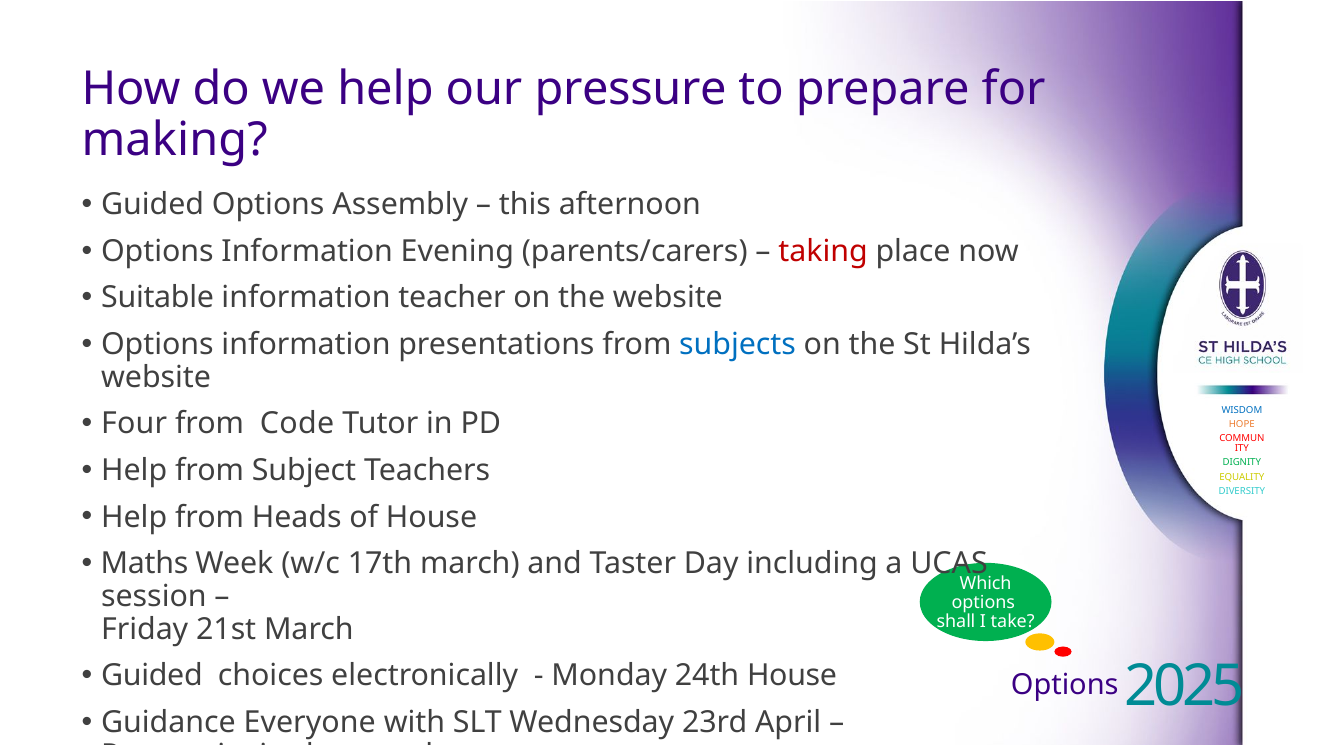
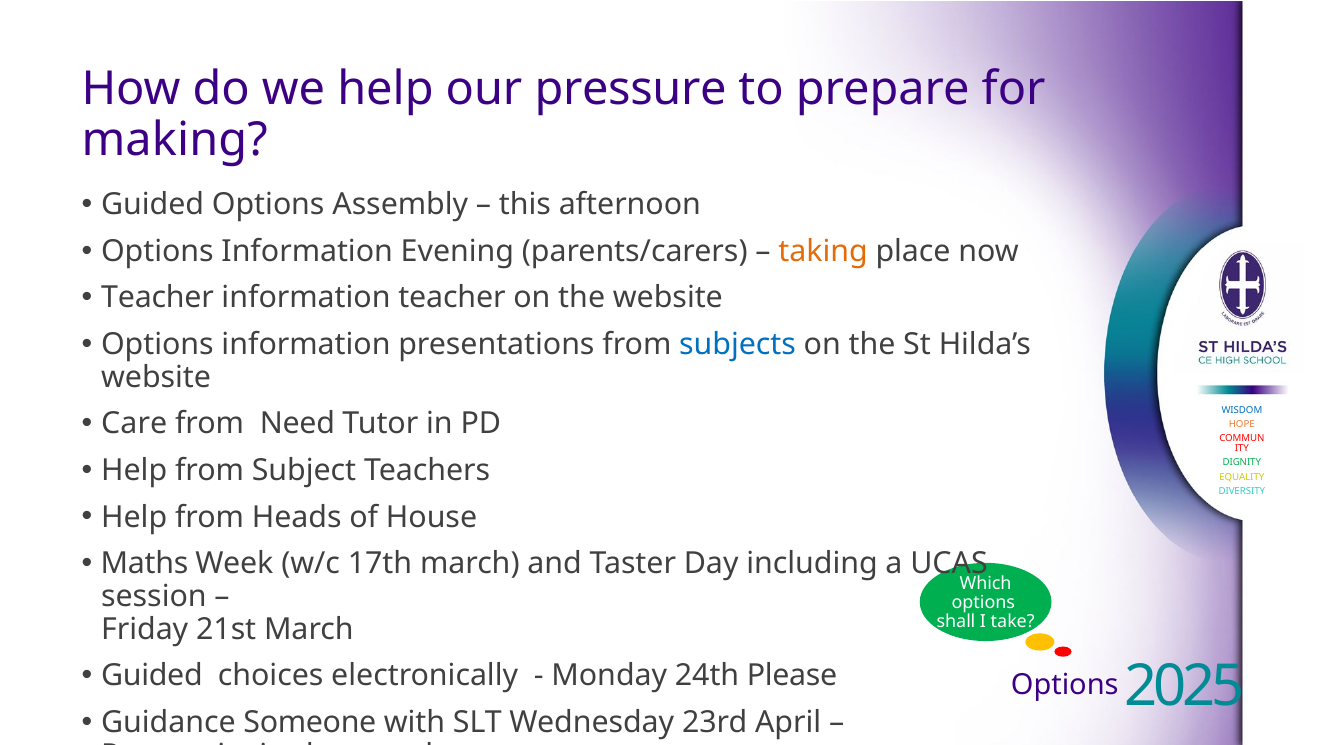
taking colour: red -> orange (823, 251)
Suitable: Suitable -> Teacher (158, 298)
Four: Four -> Care (134, 424)
Code: Code -> Need (297, 424)
24th House: House -> Please (792, 676)
Everyone: Everyone -> Someone (310, 723)
